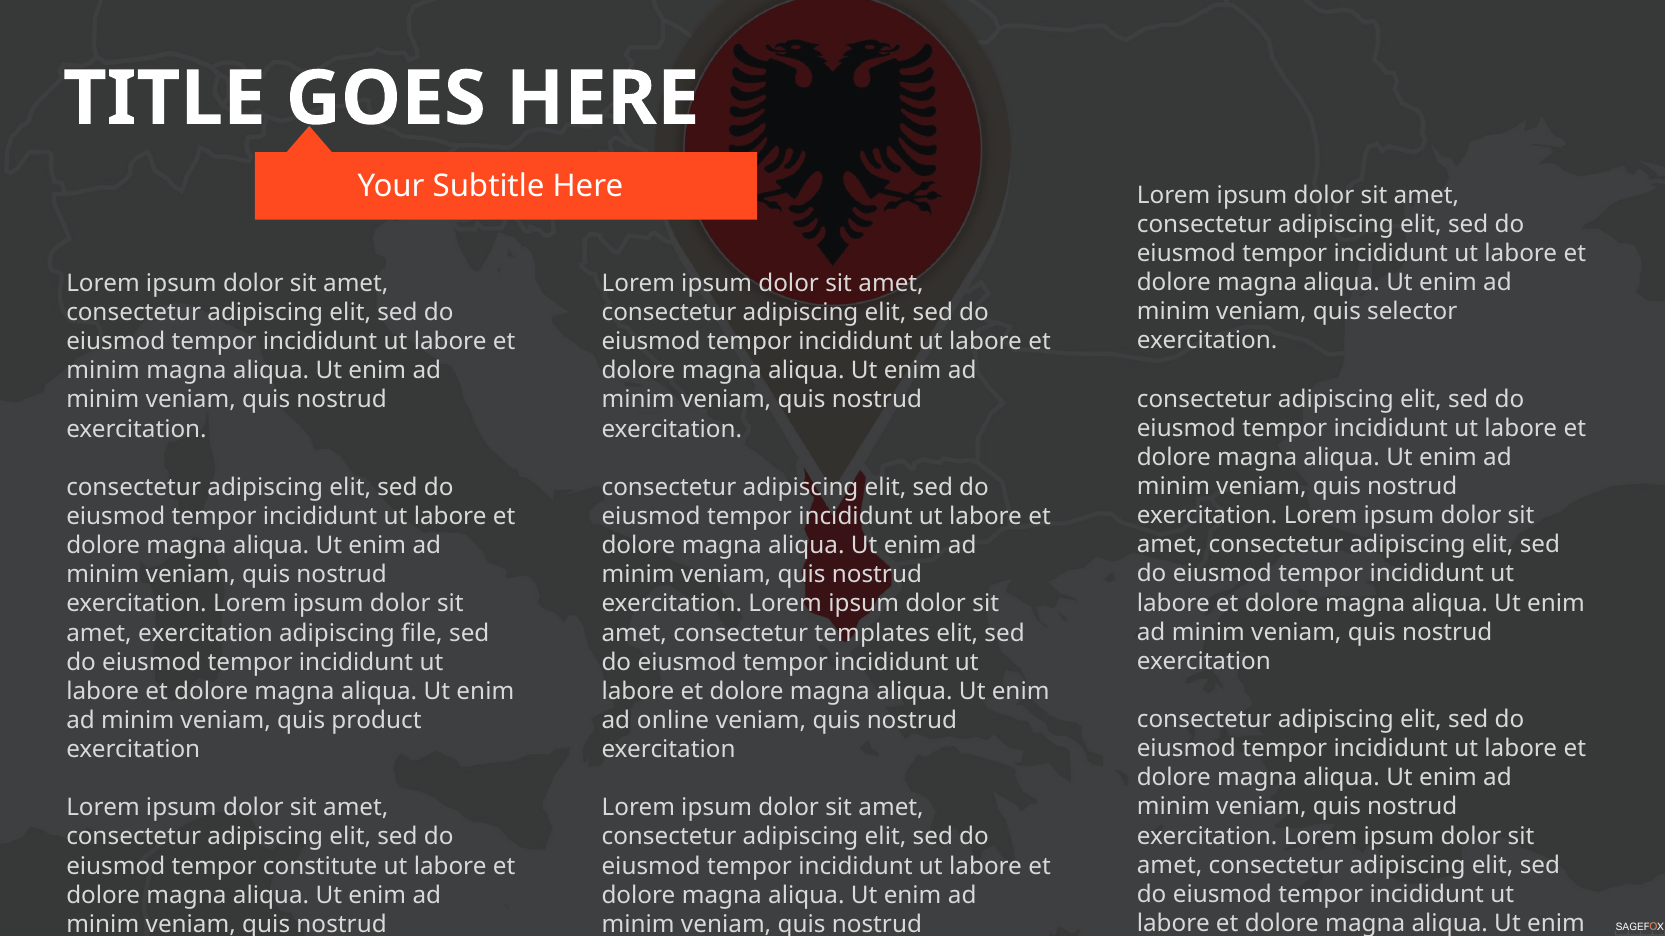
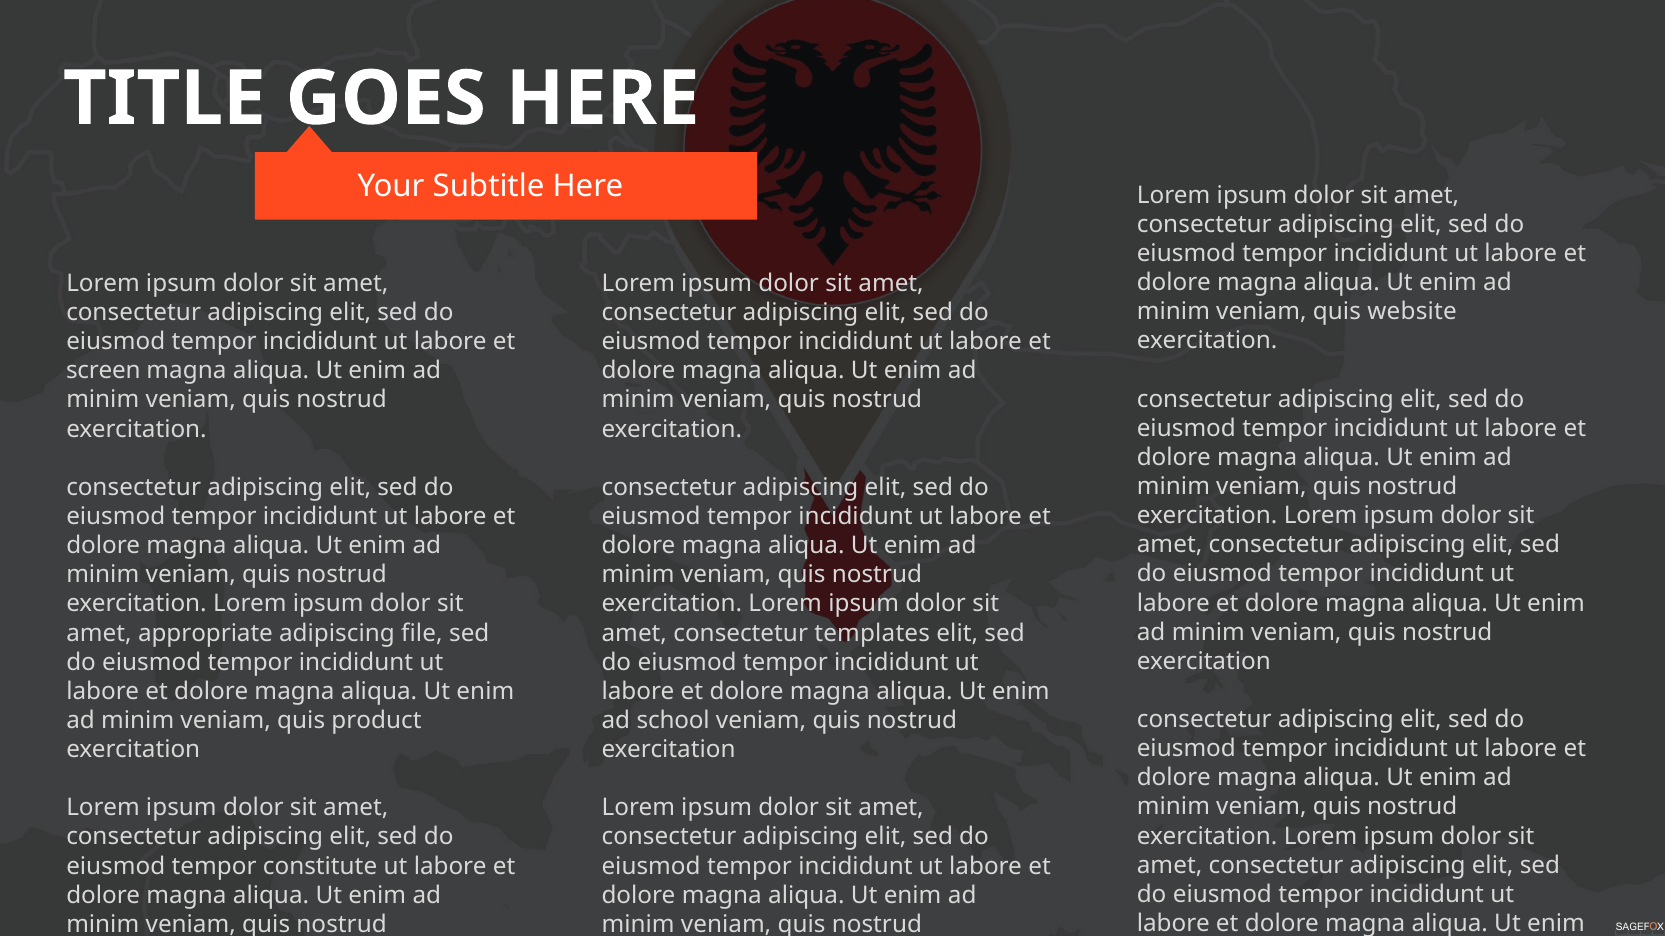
selector: selector -> website (1412, 312)
minim: minim -> screen (103, 371)
amet exercitation: exercitation -> appropriate (205, 633)
online: online -> school (673, 721)
